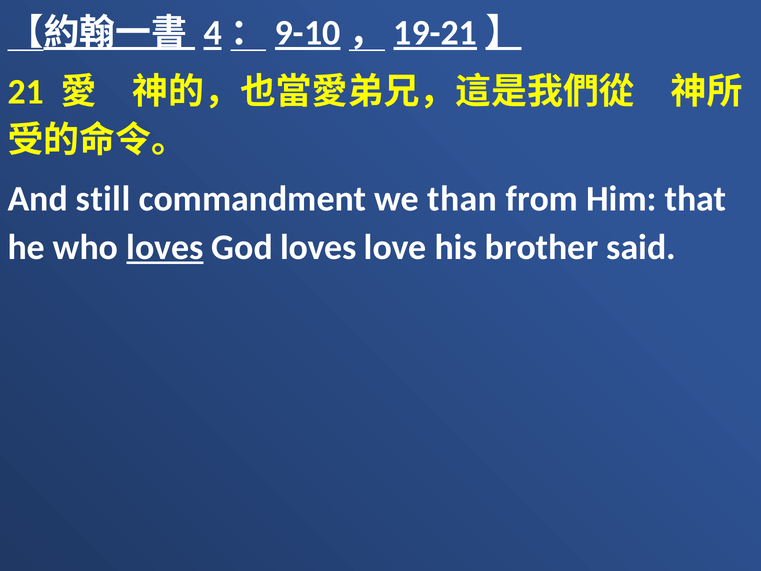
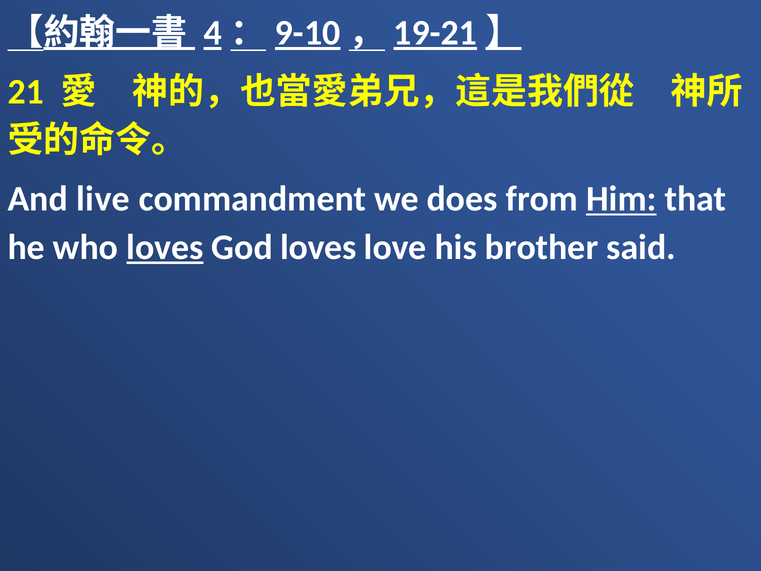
still: still -> live (103, 199)
than: than -> does (462, 199)
Him underline: none -> present (621, 199)
